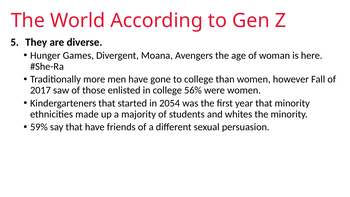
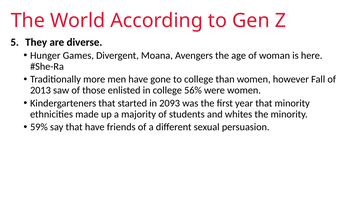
2017: 2017 -> 2013 (40, 90)
2054: 2054 -> 2093 (170, 103)
